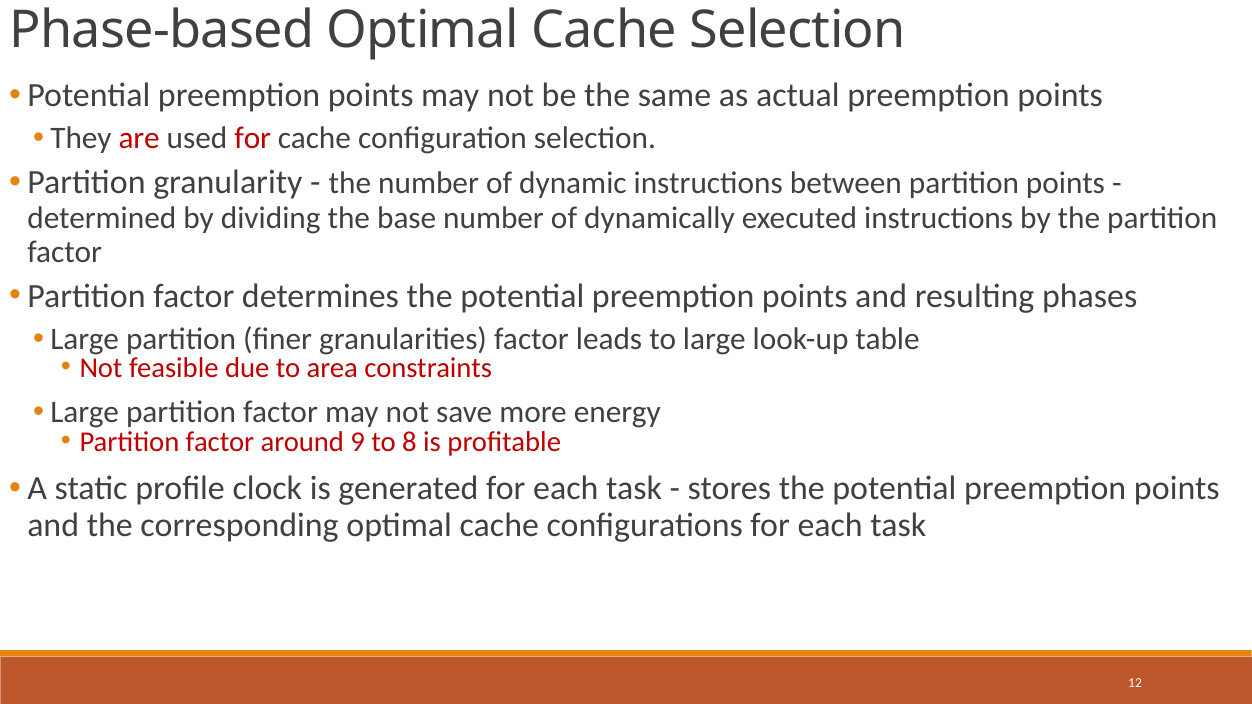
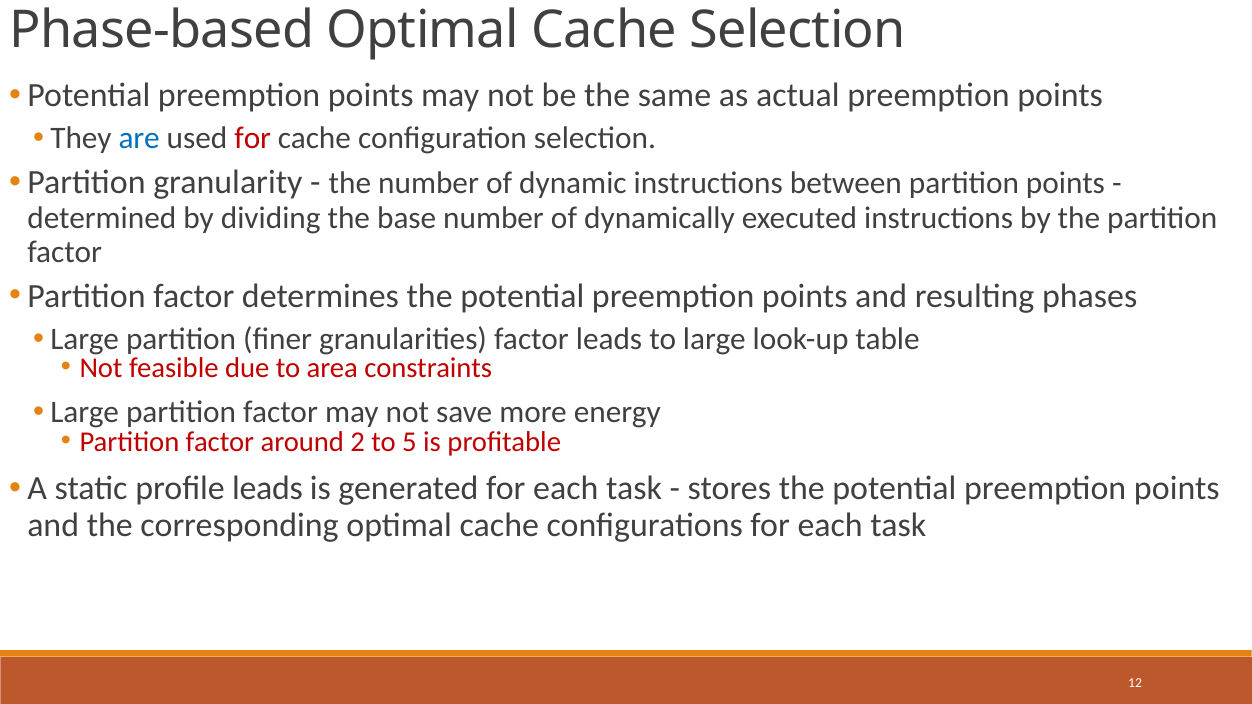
are colour: red -> blue (139, 138)
9: 9 -> 2 (358, 442)
8: 8 -> 5 (409, 442)
profile clock: clock -> leads (268, 489)
